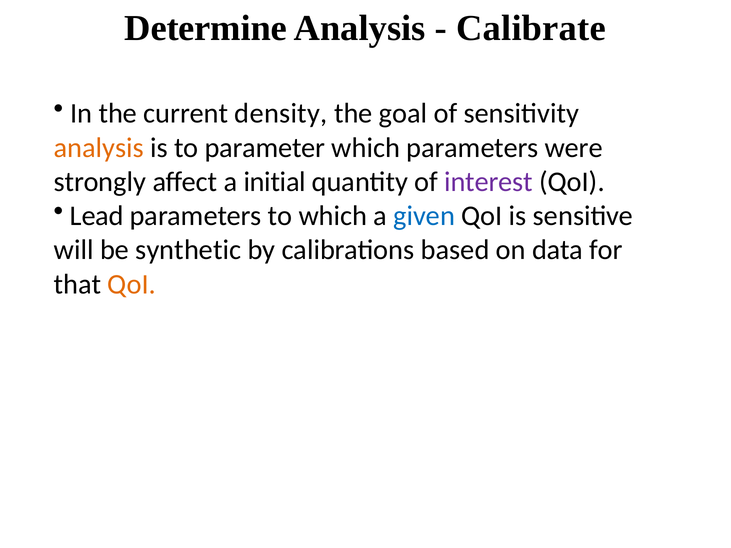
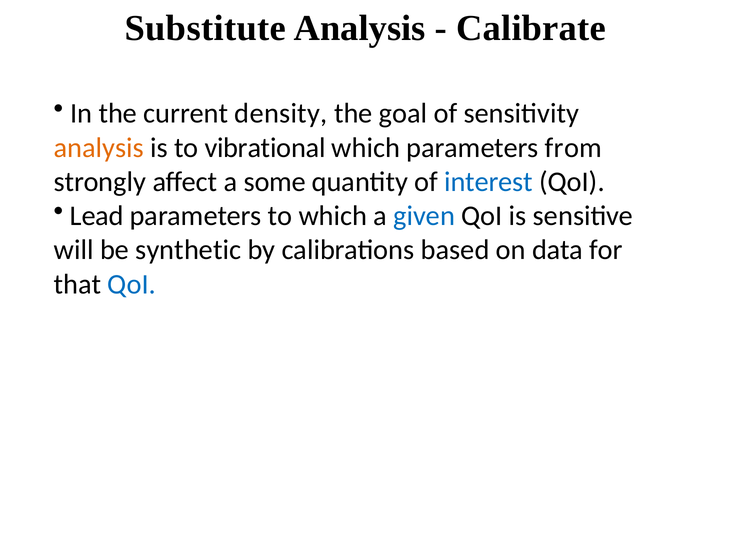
Determine: Determine -> Substitute (205, 28)
parameter: parameter -> vibrational (265, 148)
were: were -> from (574, 148)
initial: initial -> some (275, 182)
interest colour: purple -> blue (489, 182)
QoI colour: orange -> blue (132, 284)
